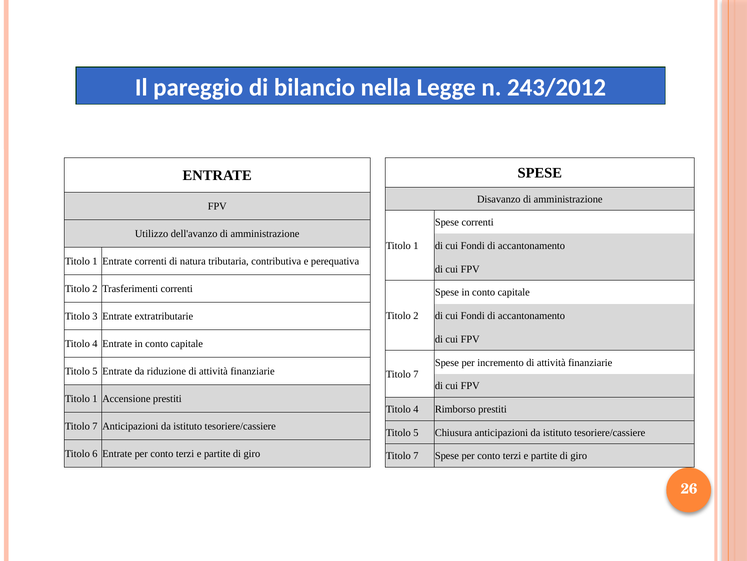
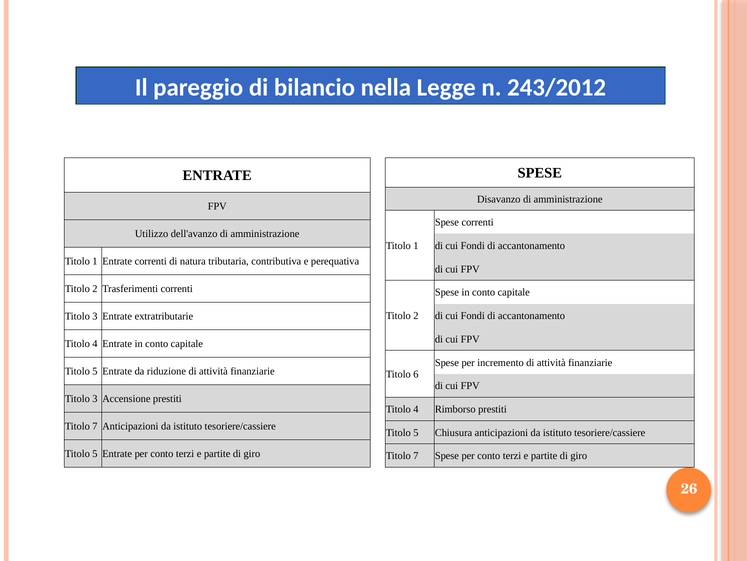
7: 7 -> 6 (416, 374)
1: 1 -> 3 (95, 398)
6: 6 -> 5 (95, 453)
